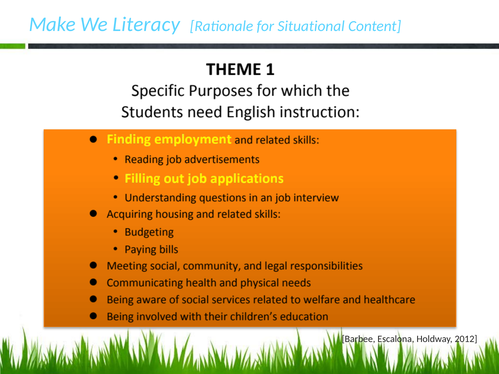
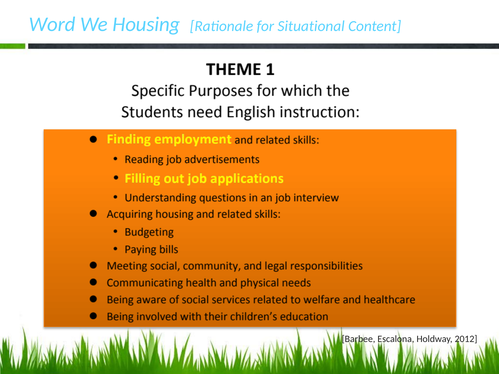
Make: Make -> Word (52, 24)
Literacy: Literacy -> Housing (146, 24)
